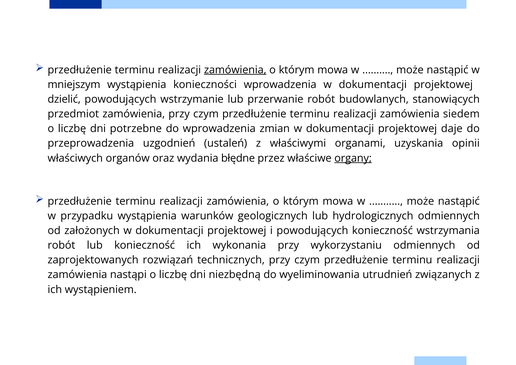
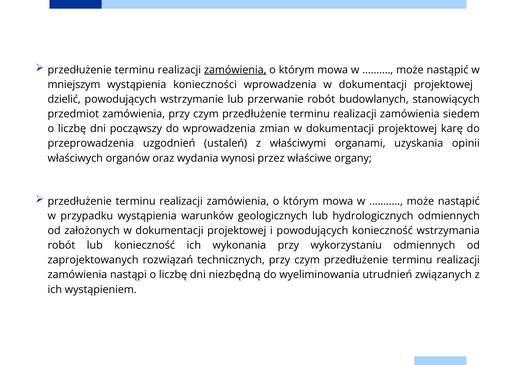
potrzebne: potrzebne -> począwszy (136, 129)
daje: daje -> karę (452, 129)
błędne: błędne -> wynosi (238, 158)
organy underline: present -> none (353, 158)
